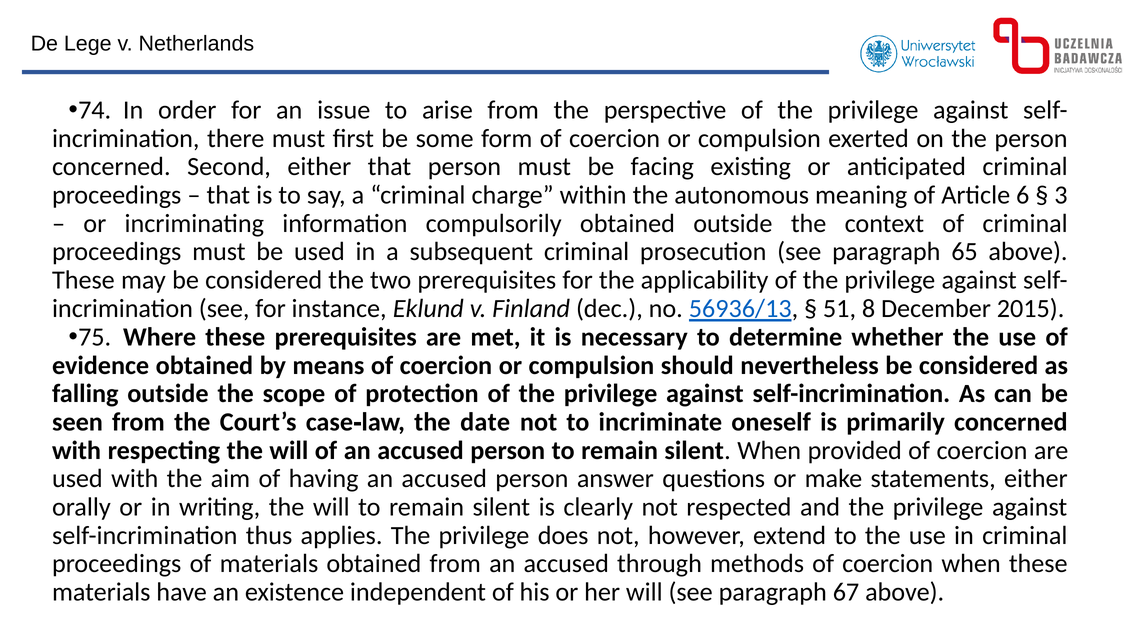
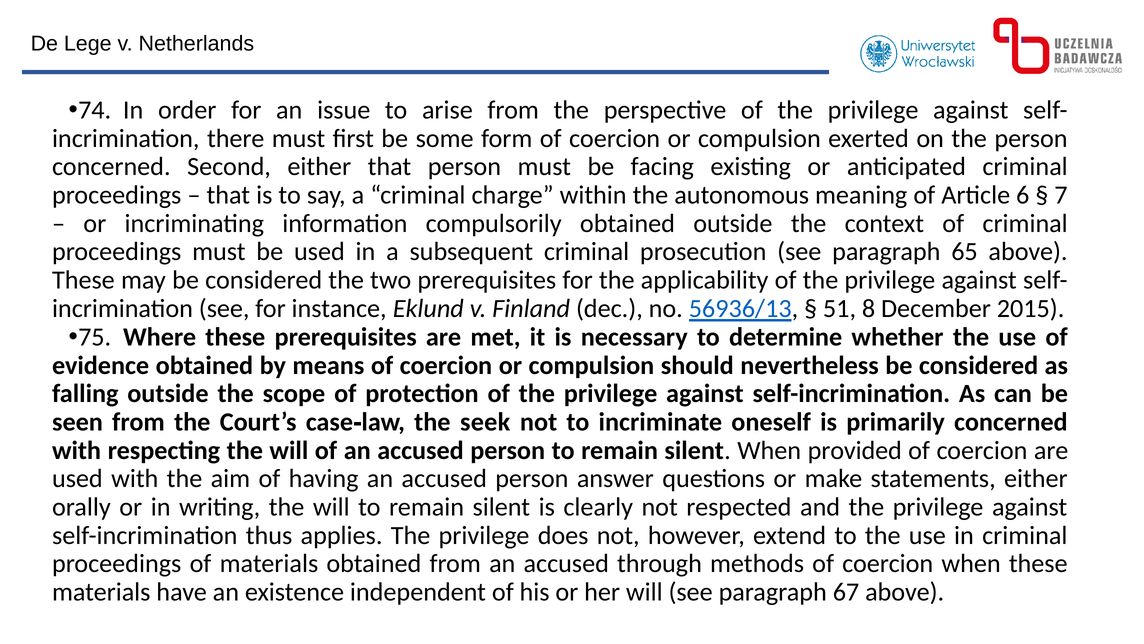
3: 3 -> 7 (1061, 195)
date: date -> seek (485, 422)
